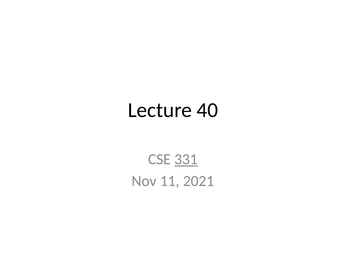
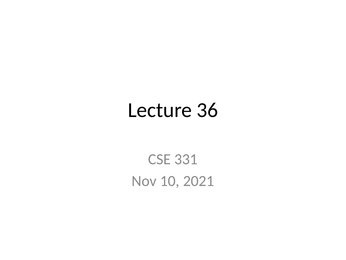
40: 40 -> 36 (207, 110)
331 underline: present -> none (186, 159)
11: 11 -> 10 (170, 181)
